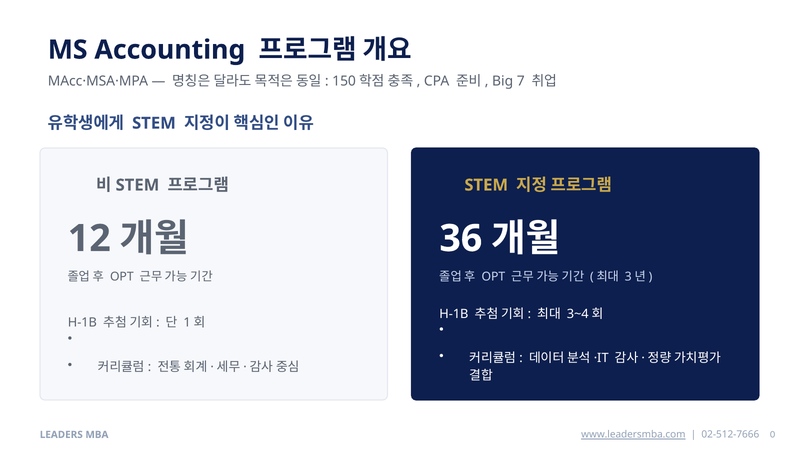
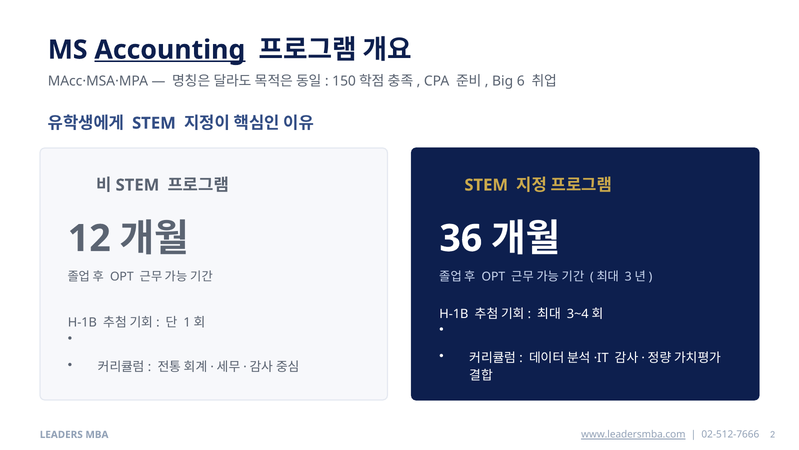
Accounting underline: none -> present (170, 50)
7: 7 -> 6 (521, 81)
0: 0 -> 2 (773, 434)
